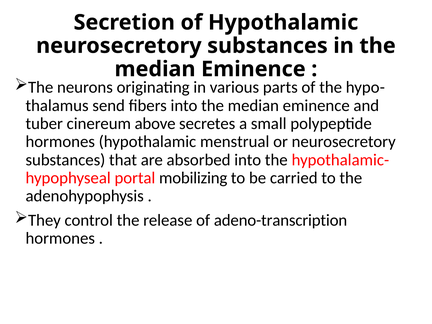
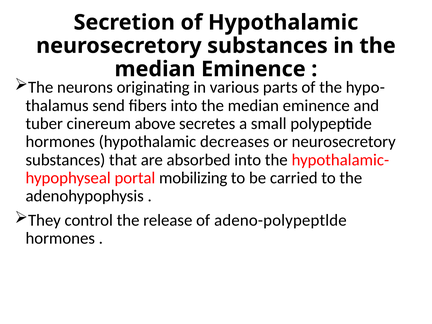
menstrual: menstrual -> decreases (235, 142)
adeno-transcription: adeno-transcription -> adeno-polypeptlde (280, 220)
